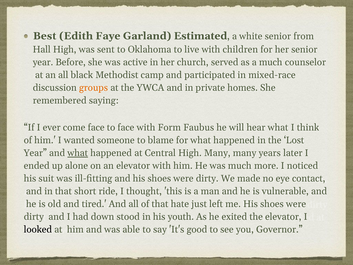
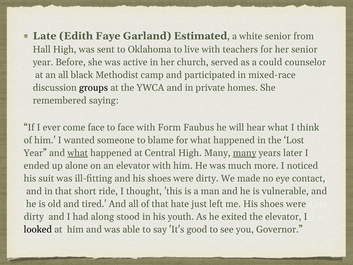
Best: Best -> Late (45, 36)
children: children -> teachers (240, 49)
a much: much -> could (271, 62)
groups colour: orange -> black (94, 88)
many underline: none -> present (245, 153)
down: down -> along (103, 217)
